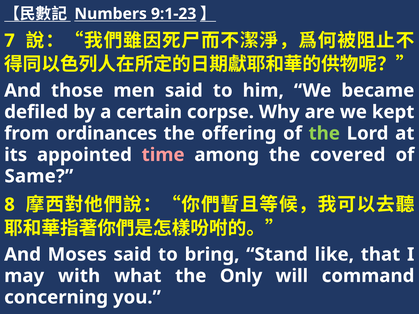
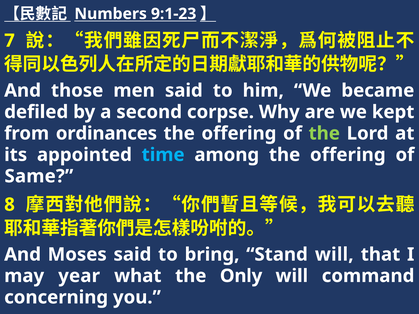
certain: certain -> second (149, 112)
time colour: pink -> light blue (163, 155)
among the covered: covered -> offering (348, 155)
Stand like: like -> will (334, 255)
with: with -> year (79, 276)
